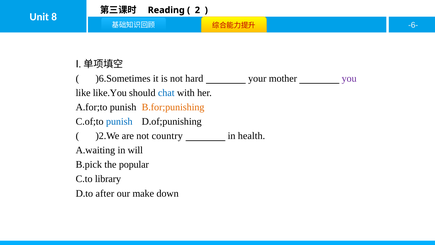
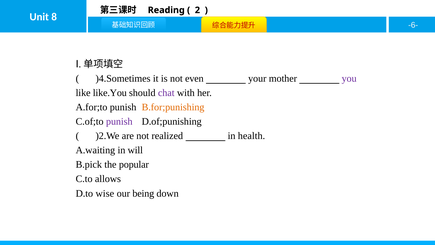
)6.Sometimes: )6.Sometimes -> )4.Sometimes (123, 78)
hard: hard -> even (194, 78)
chat colour: blue -> purple (166, 93)
punish colour: blue -> purple (119, 121)
country: country -> realized (167, 136)
library: library -> allows (108, 179)
after: after -> wise (105, 193)
make: make -> being (143, 193)
